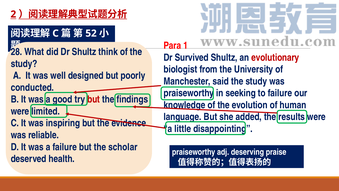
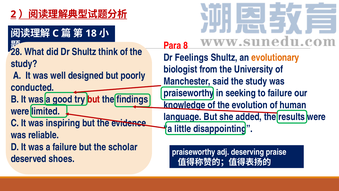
52: 52 -> 18 (91, 33)
1: 1 -> 8 (186, 46)
Survived: Survived -> Feelings (192, 57)
evolutionary colour: red -> orange (275, 57)
health: health -> shoes (62, 159)
